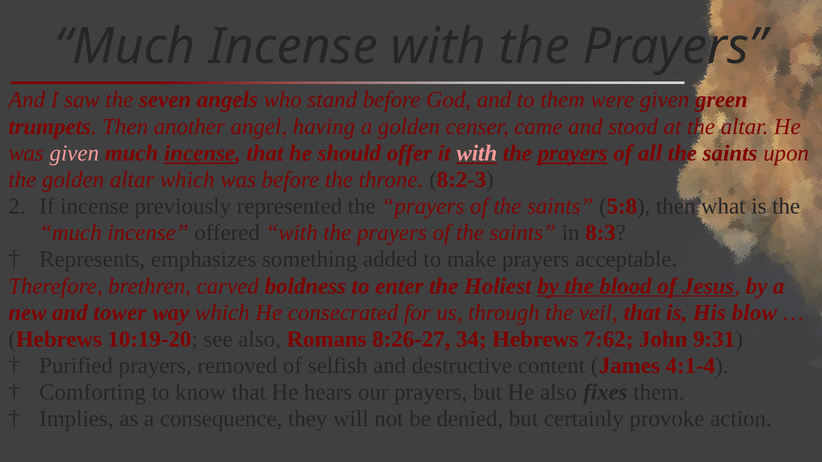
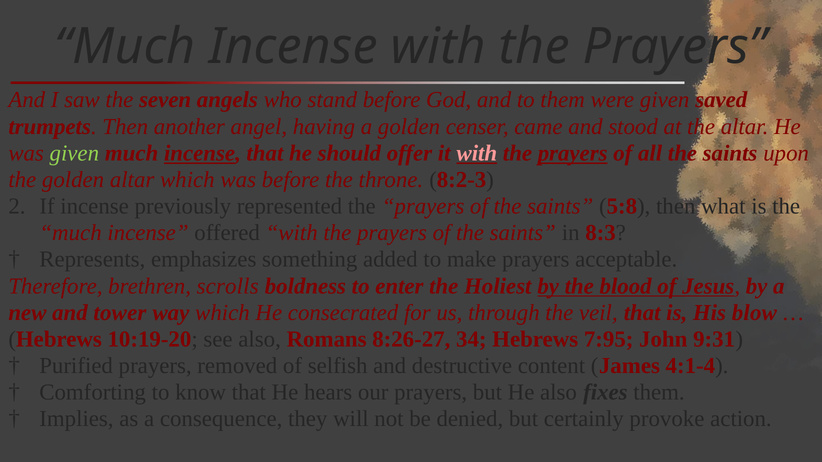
green: green -> saved (721, 100)
given colour: pink -> light green (74, 153)
carved: carved -> scrolls (228, 286)
7:62: 7:62 -> 7:95 (609, 339)
